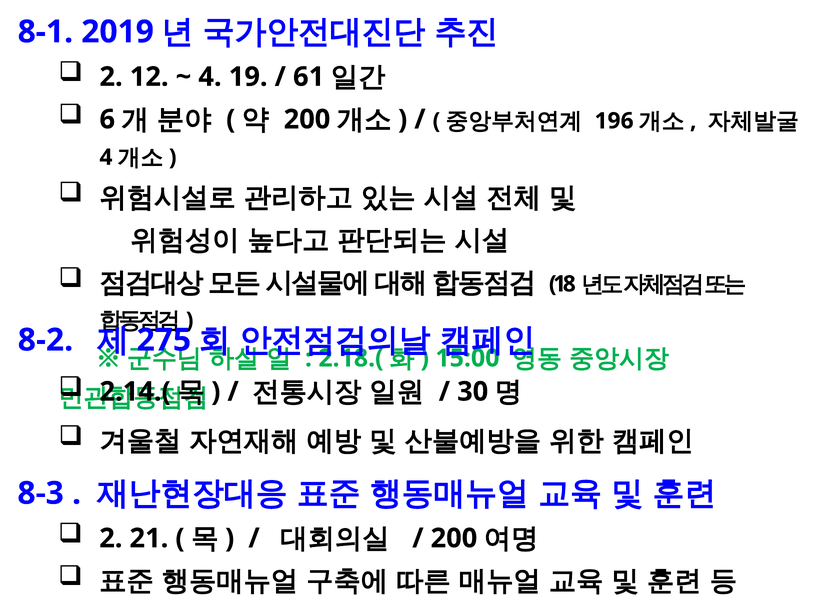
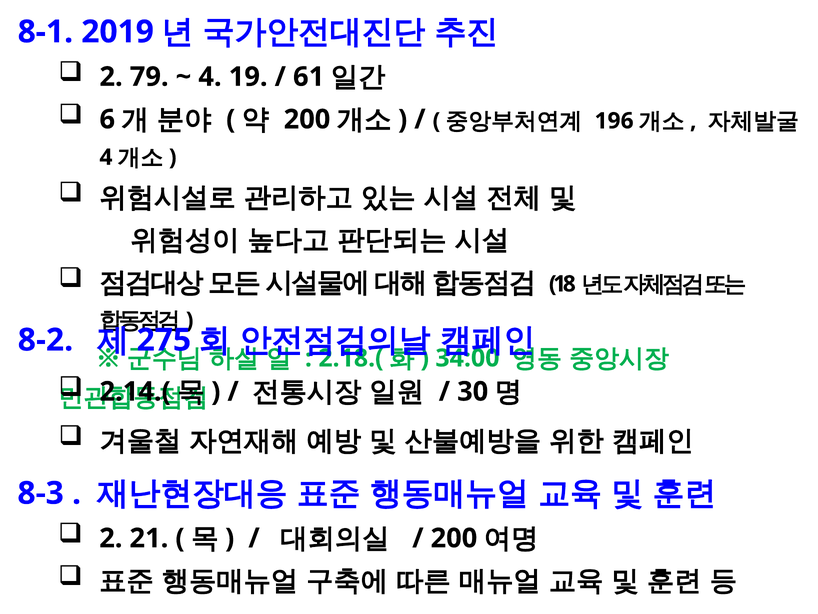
12: 12 -> 79 (149, 77)
15:00: 15:00 -> 34:00 (467, 358)
